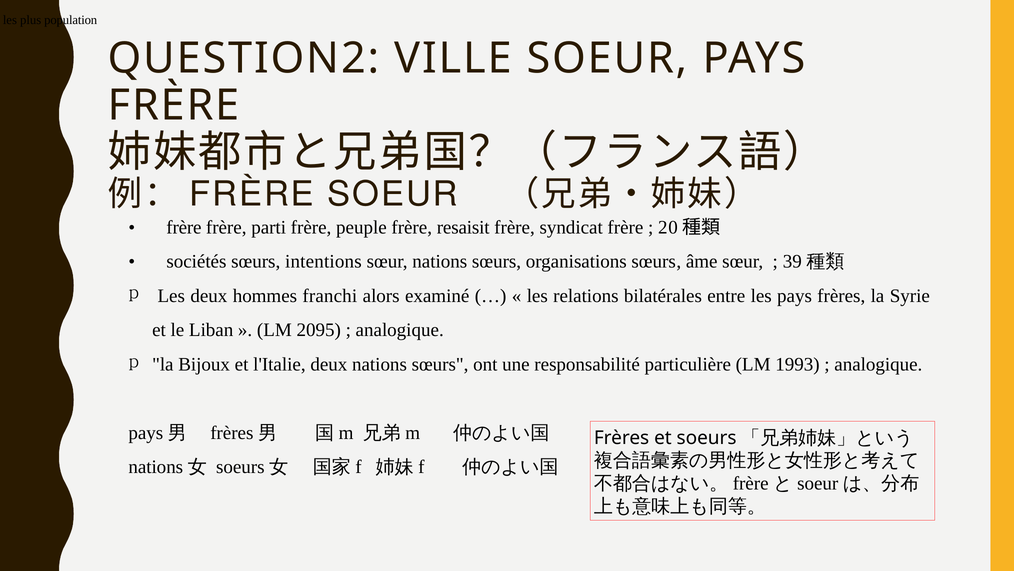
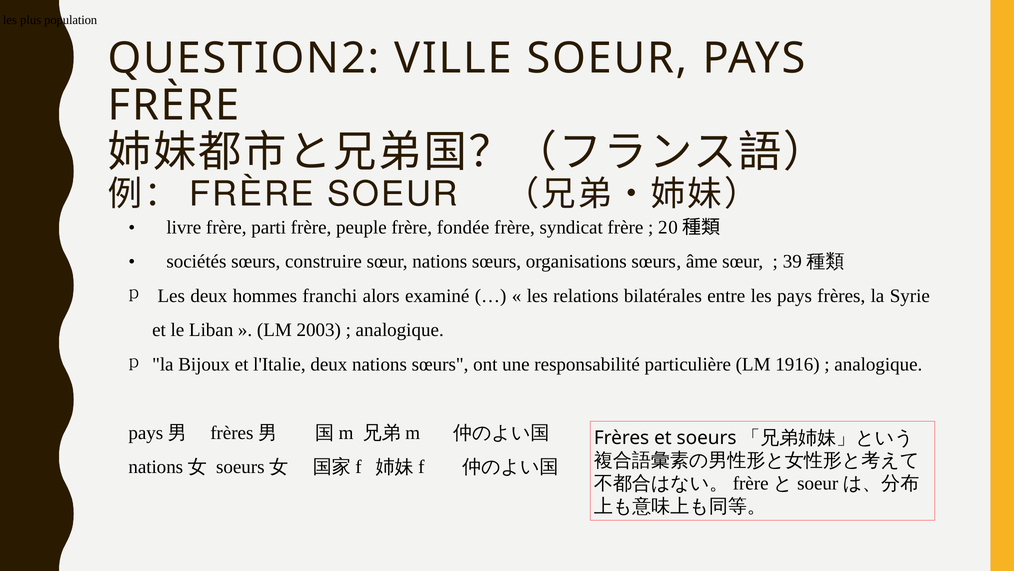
frère: frère -> livre (184, 227)
resaisit: resaisit -> fondée (463, 227)
intentions: intentions -> construire (323, 261)
2095: 2095 -> 2003 (319, 330)
1993: 1993 -> 1916 (797, 364)
